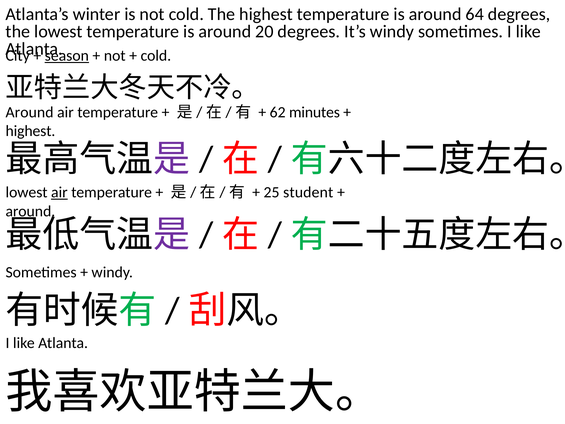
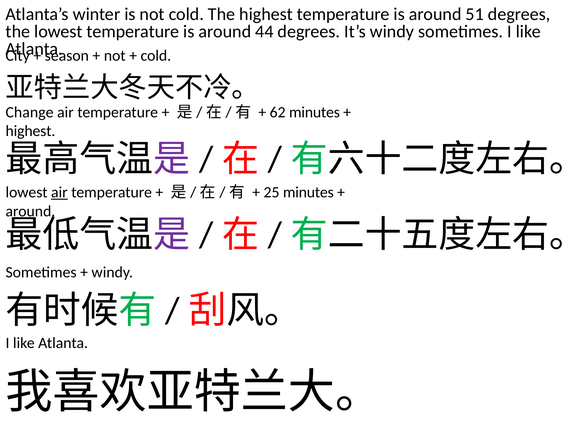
64: 64 -> 51 (475, 14)
20: 20 -> 44 (264, 31)
season underline: present -> none (67, 56)
Around: Around -> Change (30, 112)
25 student: student -> minutes (308, 192)
